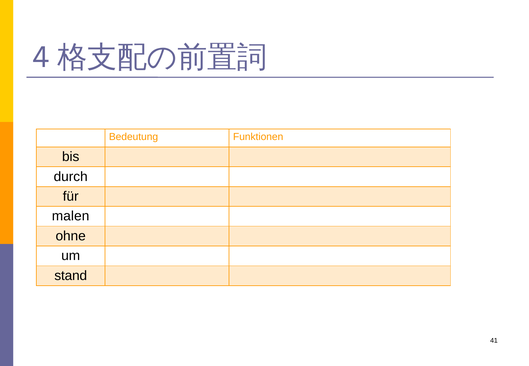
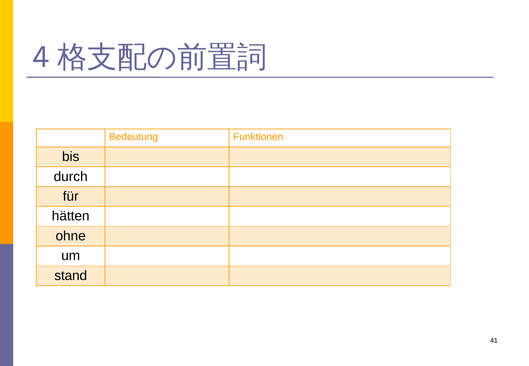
malen: malen -> hätten (71, 216)
